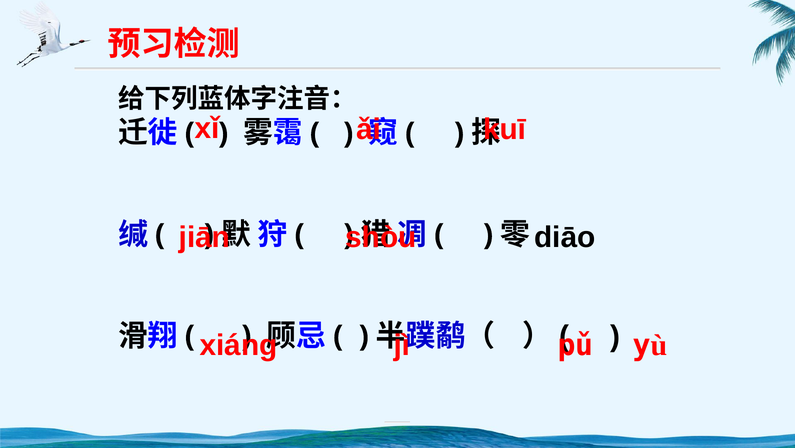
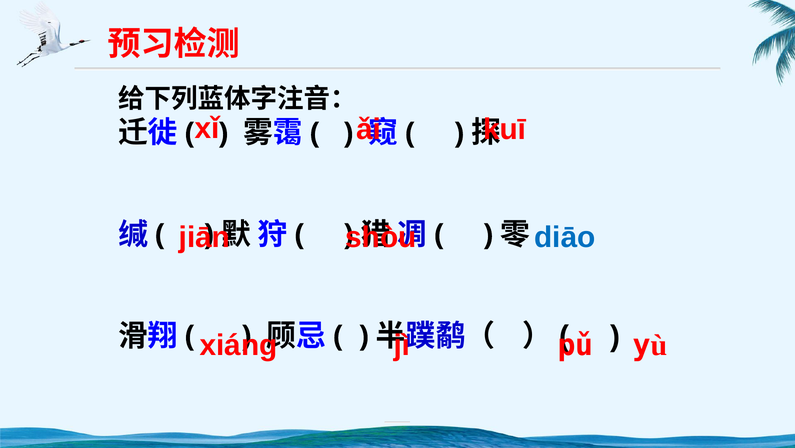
diāo colour: black -> blue (565, 237)
